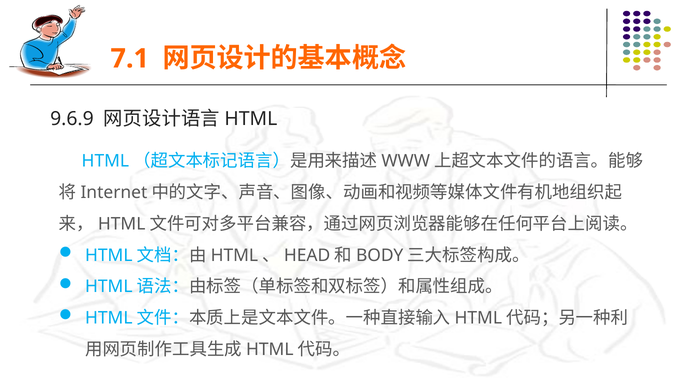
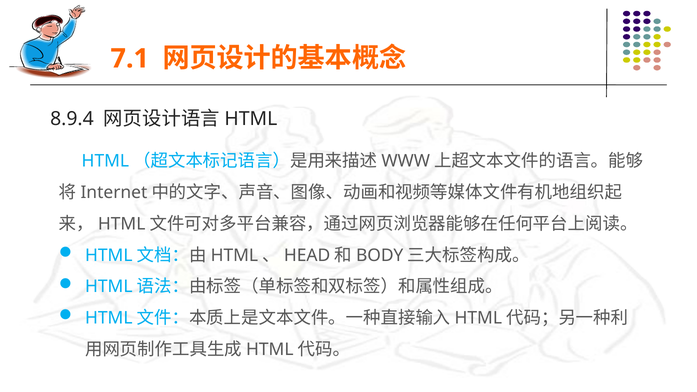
9.6.9: 9.6.9 -> 8.9.4 (72, 119)
